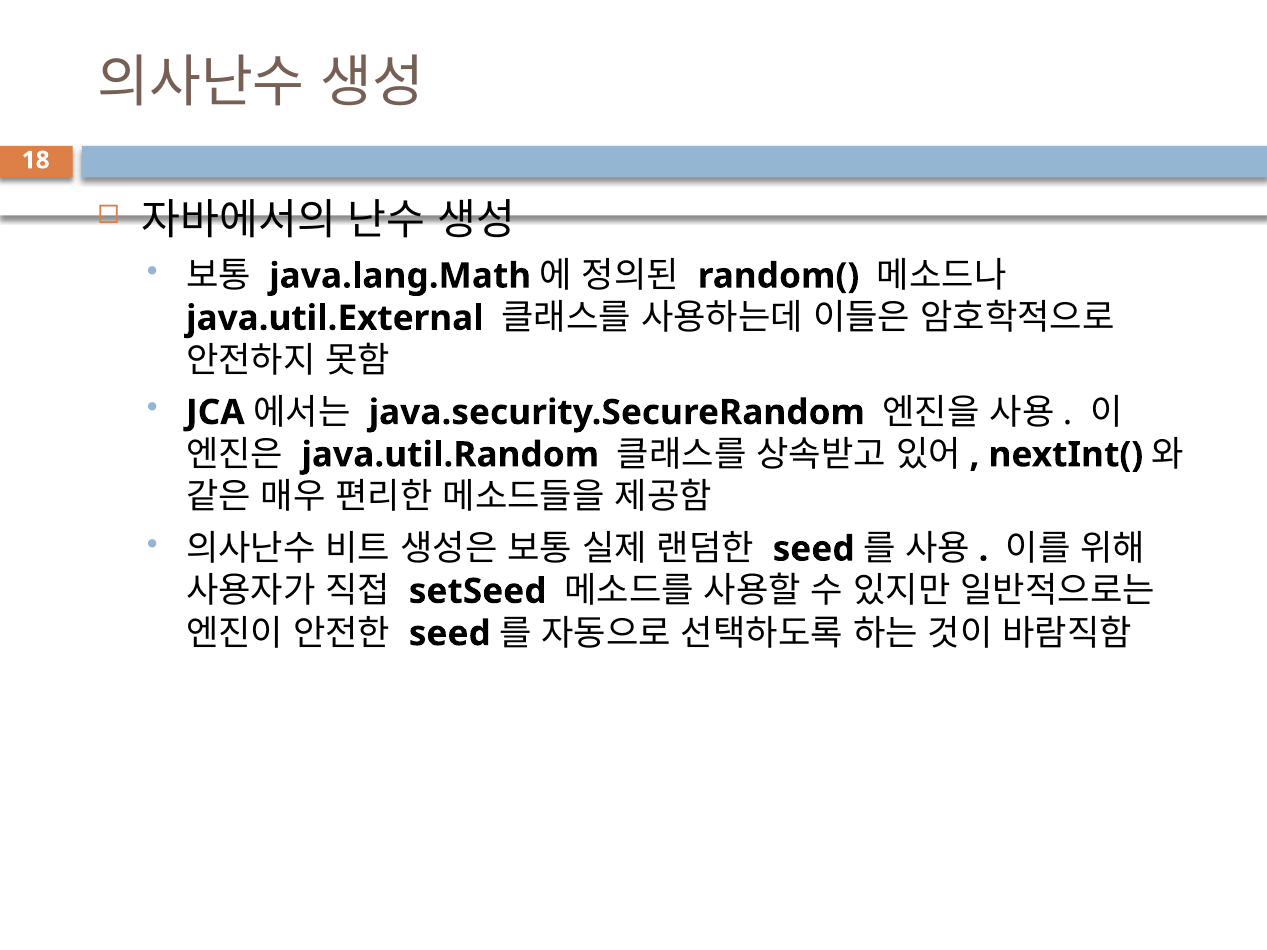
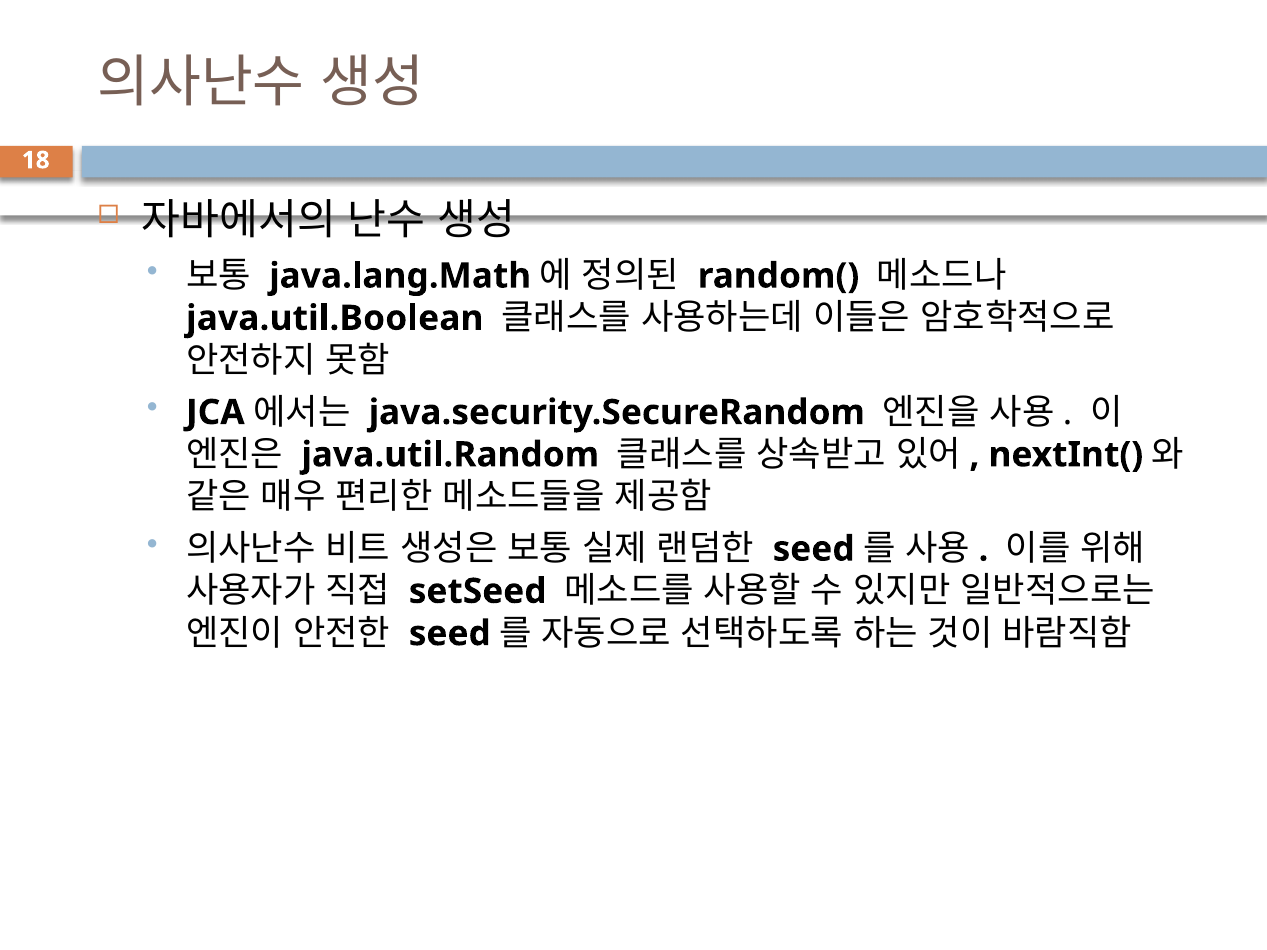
java.util.External: java.util.External -> java.util.Boolean (335, 318)
